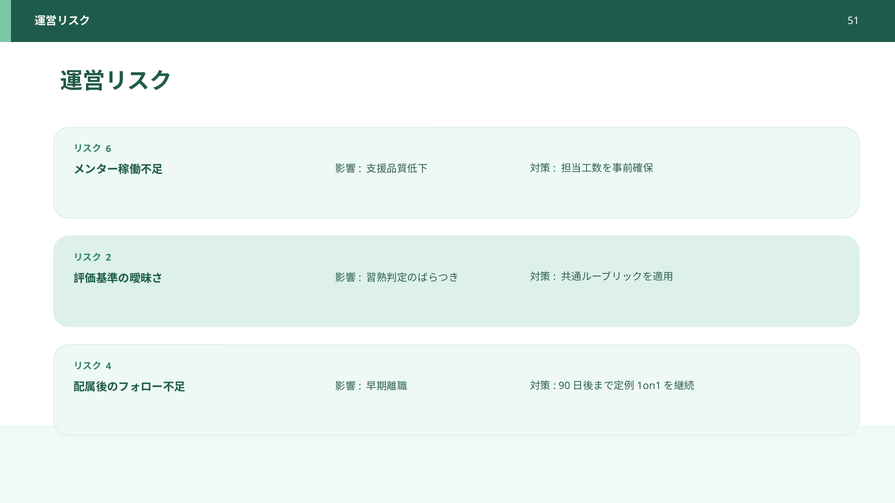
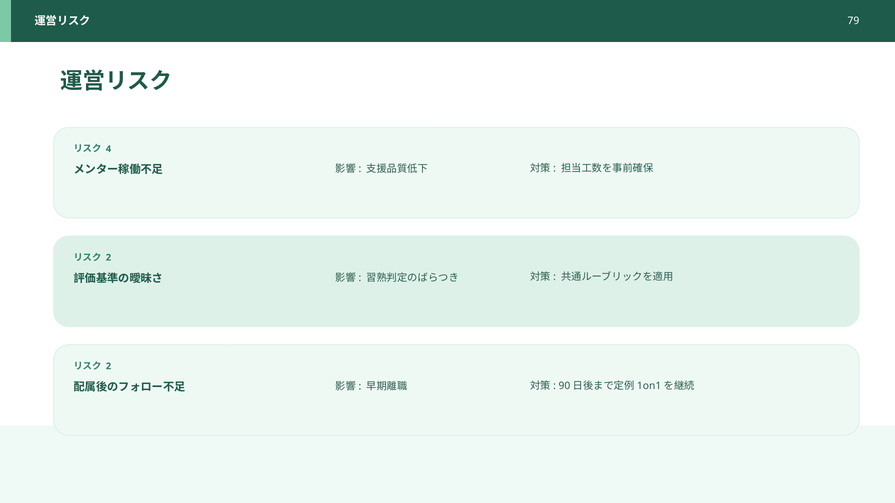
51: 51 -> 79 (853, 21)
6: 6 -> 4 (108, 149)
4: 4 -> 2 (108, 366)
